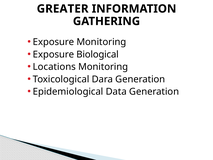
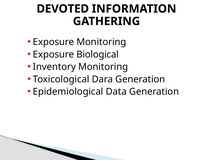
GREATER: GREATER -> DEVOTED (63, 9)
Locations: Locations -> Inventory (54, 67)
